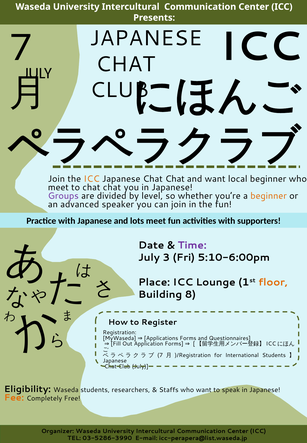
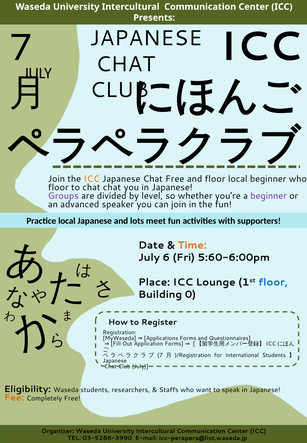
Japanese Chat Chat: Chat -> Free (175, 179)
and want: want -> floor (215, 179)
meet: meet -> floor (58, 188)
beginner colour: orange -> purple (269, 196)
Practice with: with -> local (67, 221)
Time colour: purple -> orange (192, 246)
3: 3 -> 6 (166, 258)
5:10-6:00pm: 5:10-6:00pm -> 5:60-6:00pm (234, 258)
floor colour: orange -> blue (273, 282)
8: 8 -> 0 (190, 295)
